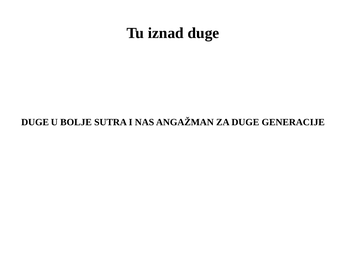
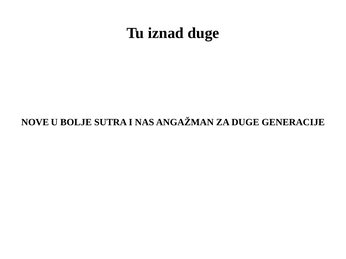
DUGE: DUGE -> NOVE (35, 123)
